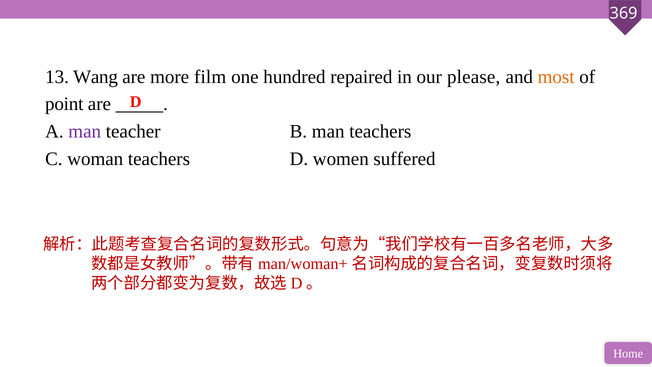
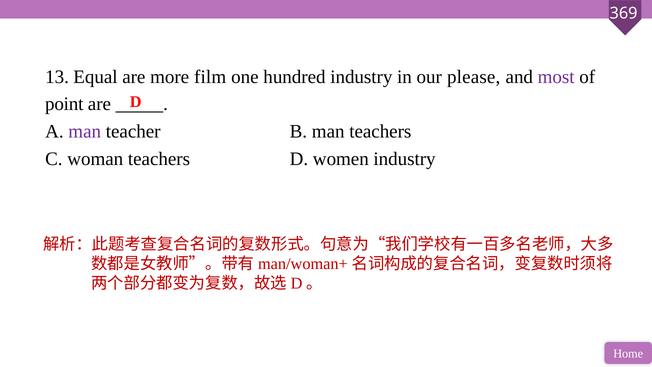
Wang: Wang -> Equal (95, 77)
hundred repaired: repaired -> industry (361, 77)
most colour: orange -> purple (556, 77)
women suffered: suffered -> industry (405, 159)
